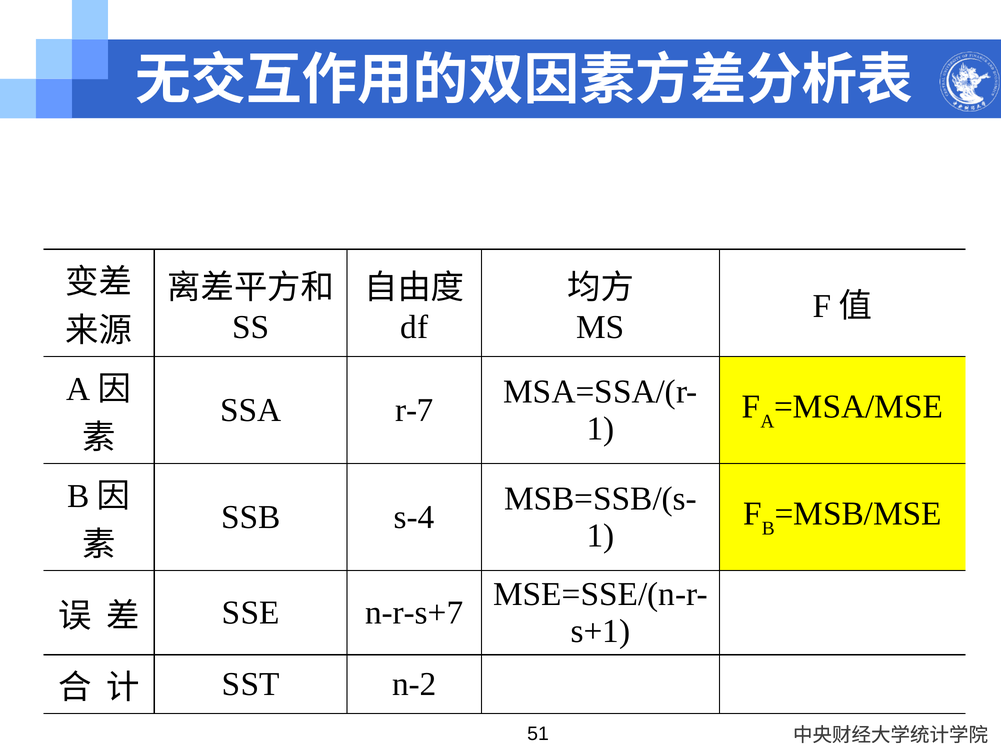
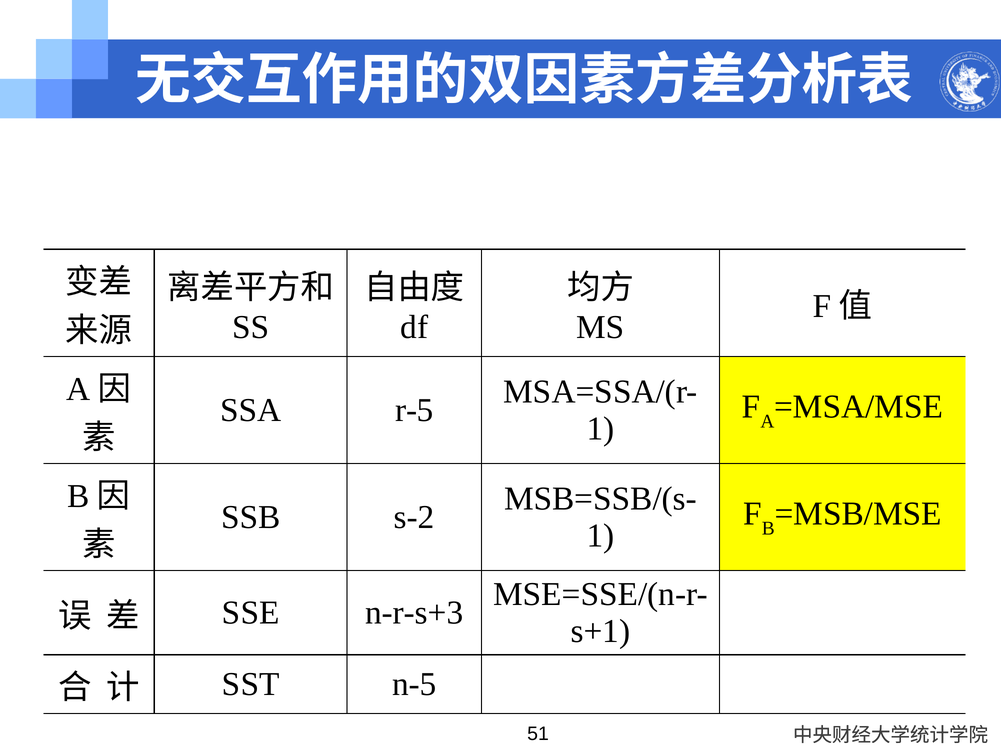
r-7: r-7 -> r-5 (414, 410)
s-4: s-4 -> s-2 (414, 517)
n-r-s+7: n-r-s+7 -> n-r-s+3 (414, 613)
n-2: n-2 -> n-5 (414, 684)
